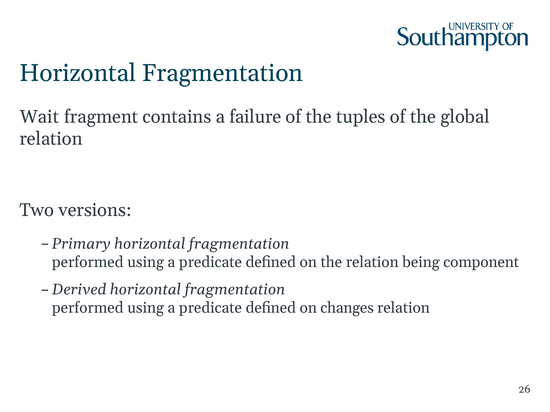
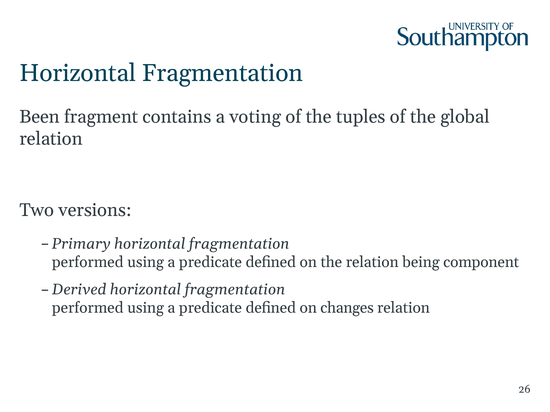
Wait: Wait -> Been (40, 117)
failure: failure -> voting (255, 117)
